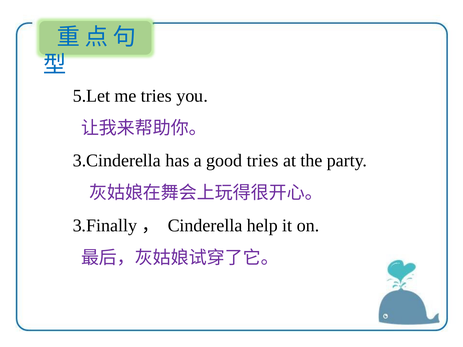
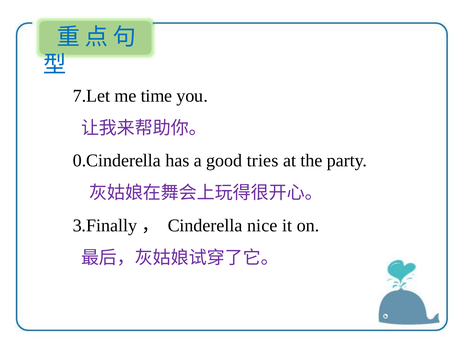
5.Let: 5.Let -> 7.Let (91, 96)
me tries: tries -> time (157, 96)
3.Cinderella: 3.Cinderella -> 0.Cinderella (117, 161)
help: help -> nice (262, 226)
